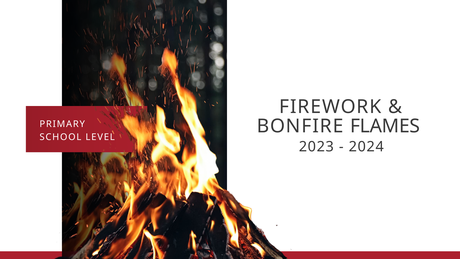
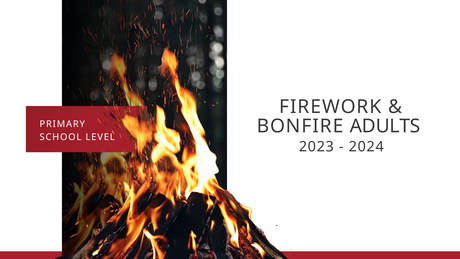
FLAMES: FLAMES -> ADULTS (385, 126)
